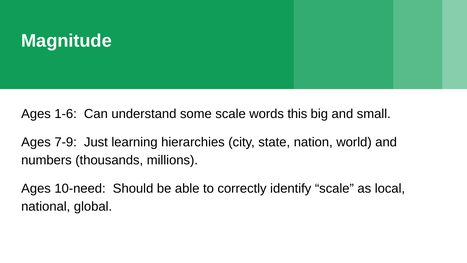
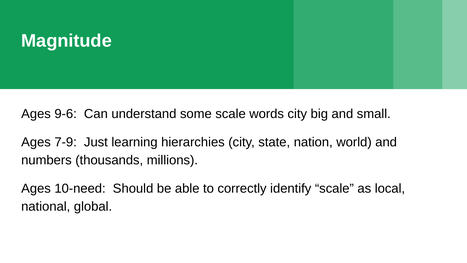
1-6: 1-6 -> 9-6 (66, 114)
words this: this -> city (297, 114)
